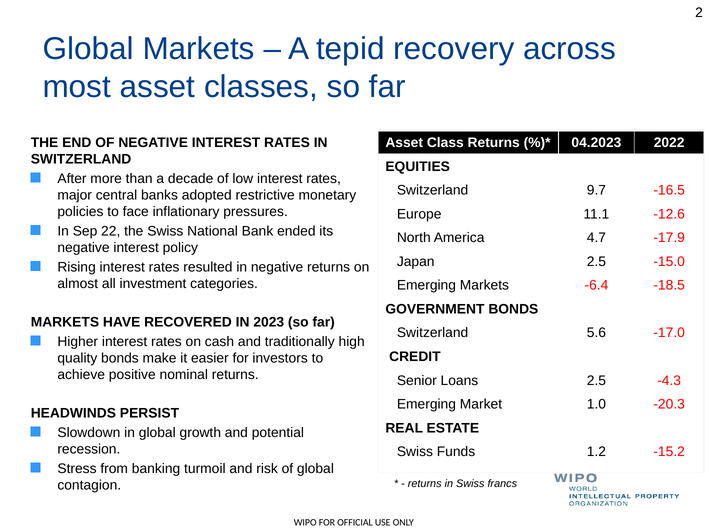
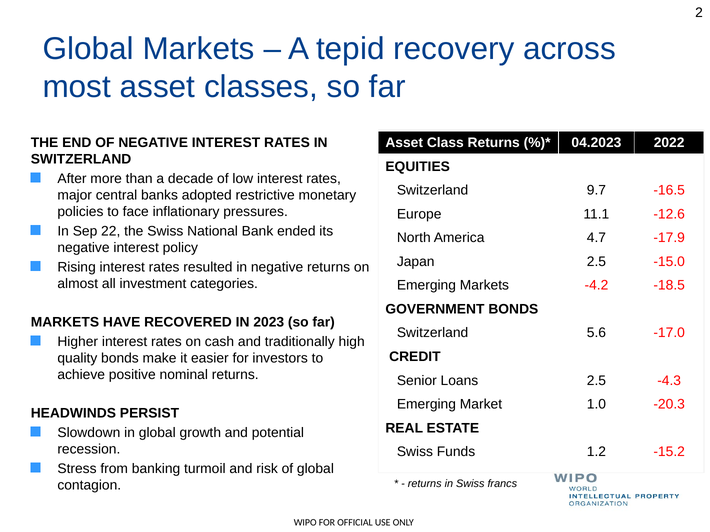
-6.4: -6.4 -> -4.2 (596, 286)
